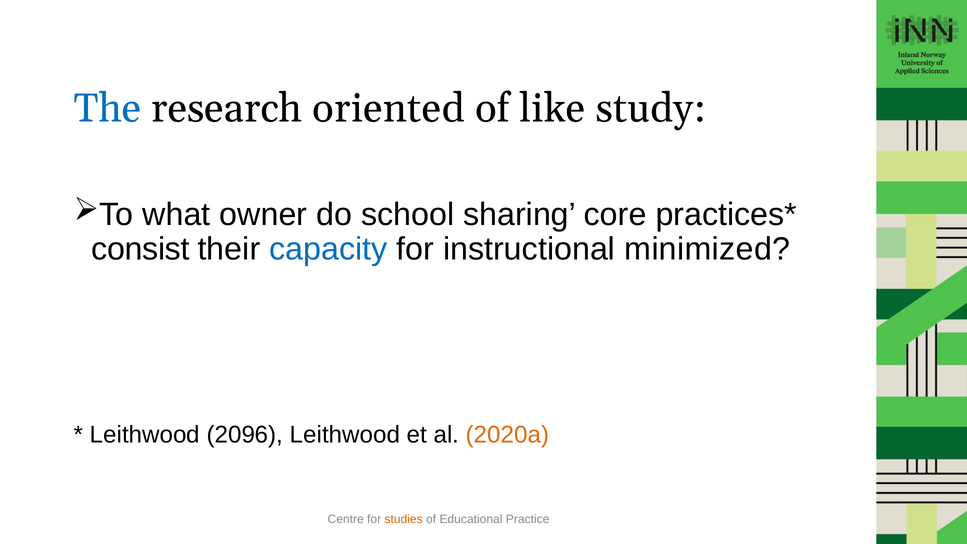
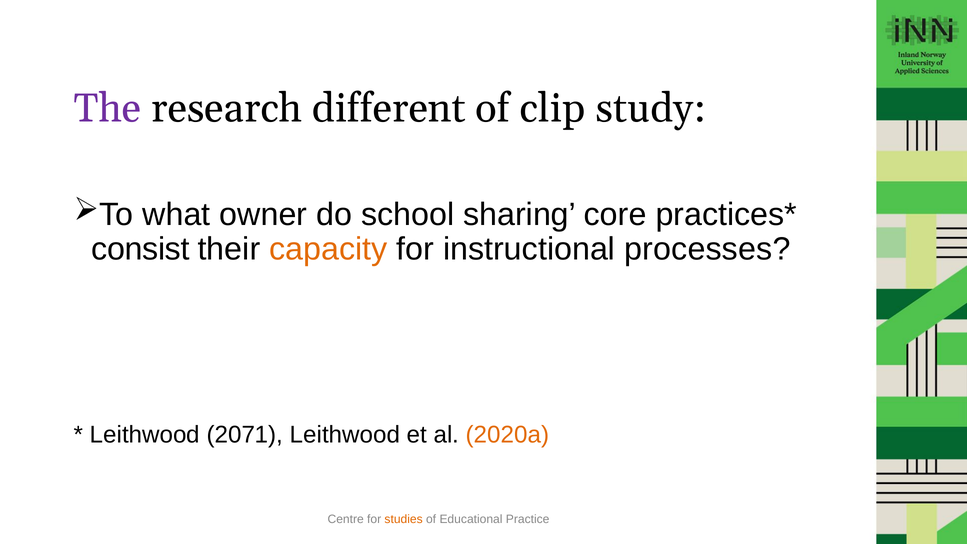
The colour: blue -> purple (108, 108)
oriented: oriented -> different (389, 108)
like: like -> clip (553, 108)
capacity colour: blue -> orange (328, 249)
minimized: minimized -> processes (707, 249)
2096: 2096 -> 2071 (245, 435)
